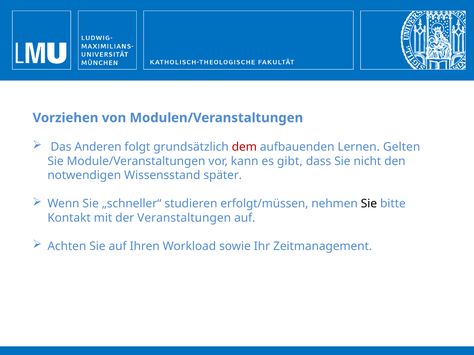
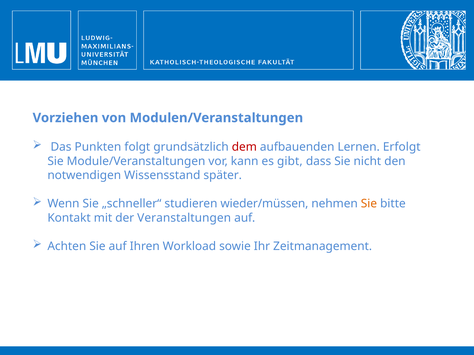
Anderen: Anderen -> Punkten (98, 147)
Gelten: Gelten -> Erfolgt (402, 147)
erfolgt/müssen: erfolgt/müssen -> wieder/müssen (264, 204)
Sie colour: black -> orange (369, 204)
